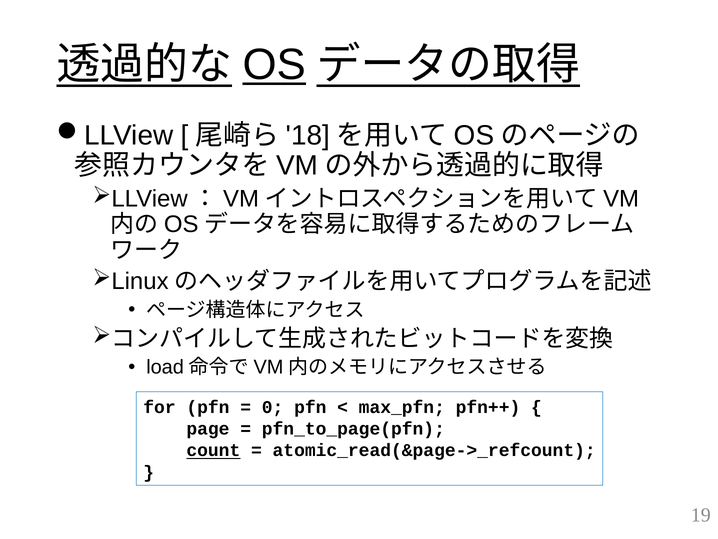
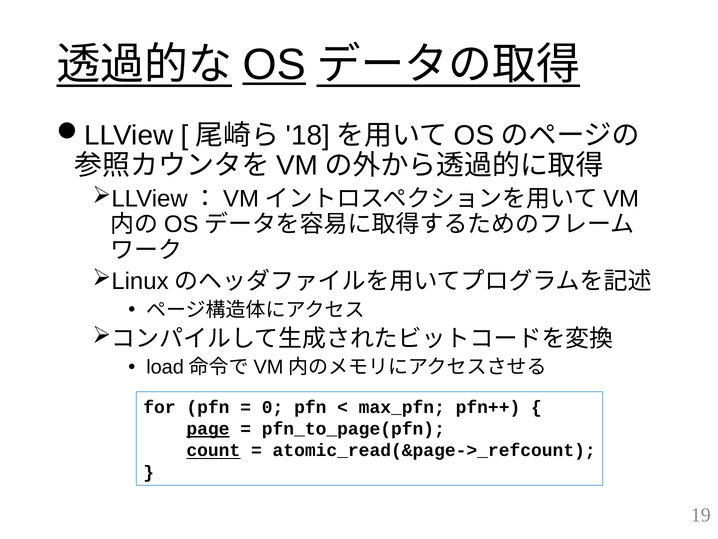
page underline: none -> present (208, 429)
